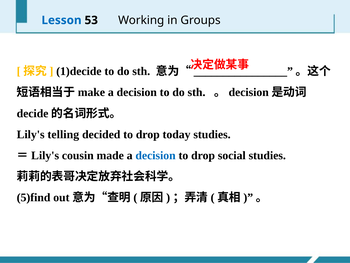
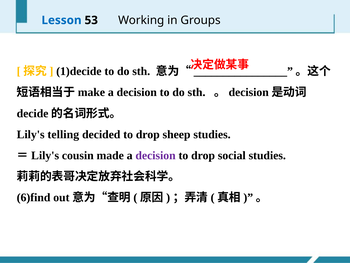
today: today -> sheep (177, 134)
decision colour: blue -> purple (156, 155)
5)find: 5)find -> 6)find (34, 197)
